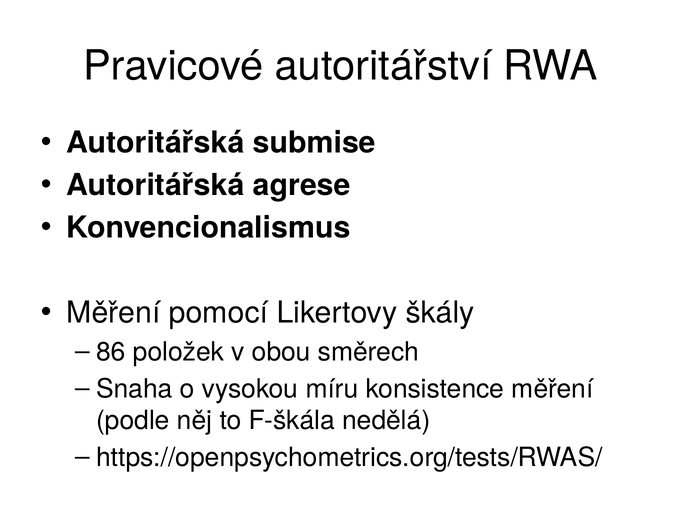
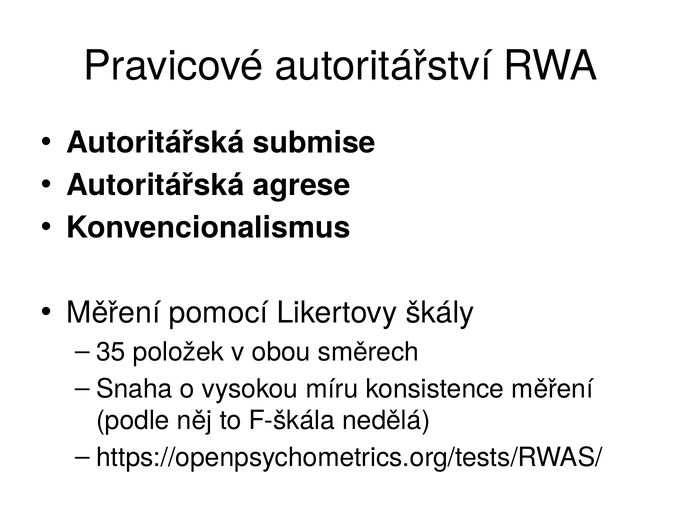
86: 86 -> 35 (111, 352)
